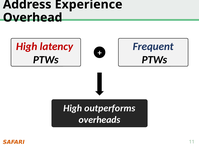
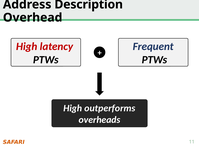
Experience: Experience -> Description (89, 4)
